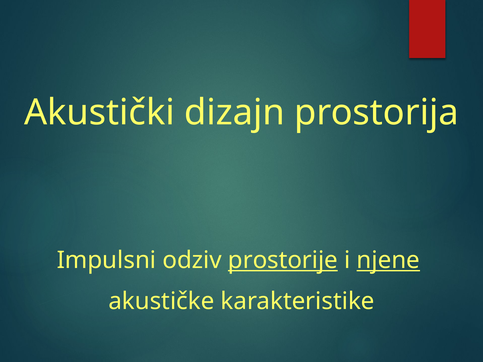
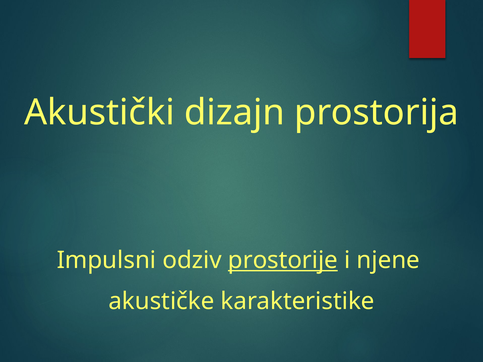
njene underline: present -> none (388, 260)
